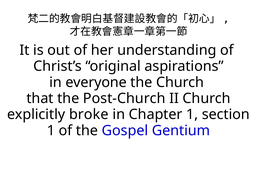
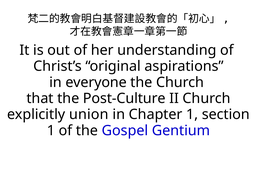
Post-Church: Post-Church -> Post-Culture (124, 98)
broke: broke -> union (89, 114)
